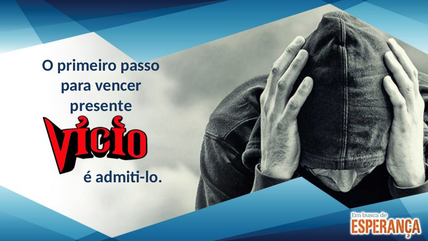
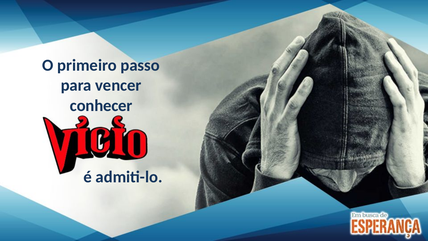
presente: presente -> conhecer (101, 105)
